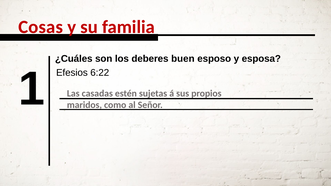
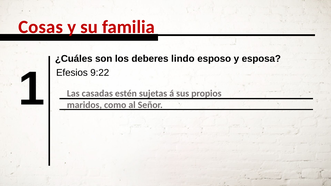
buen: buen -> lindo (183, 59)
6:22: 6:22 -> 9:22 (100, 73)
